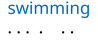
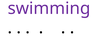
swimming colour: blue -> purple (49, 8)
